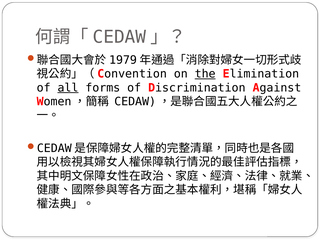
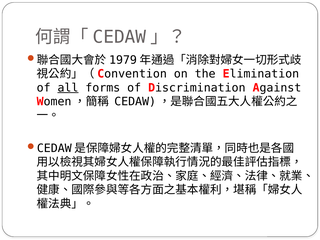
the underline: present -> none (205, 74)
